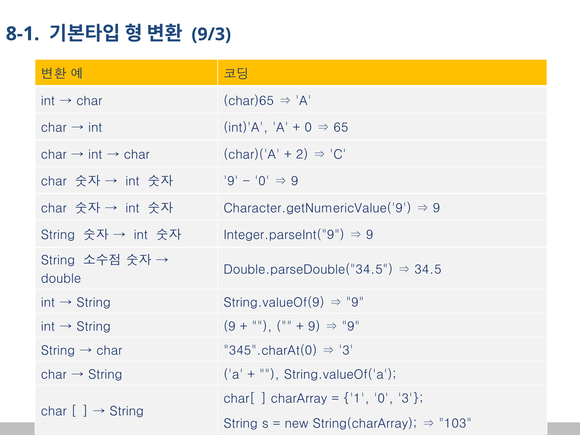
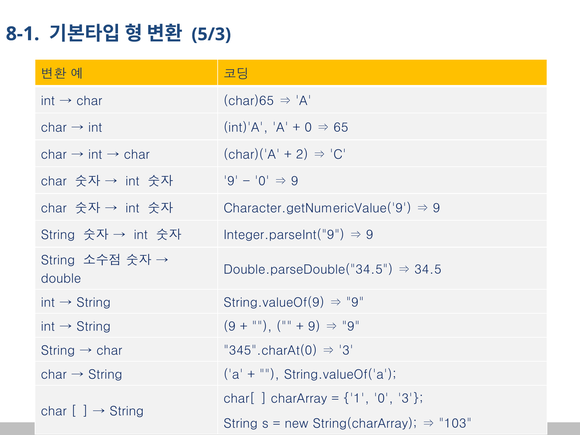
9/3: 9/3 -> 5/3 (211, 34)
